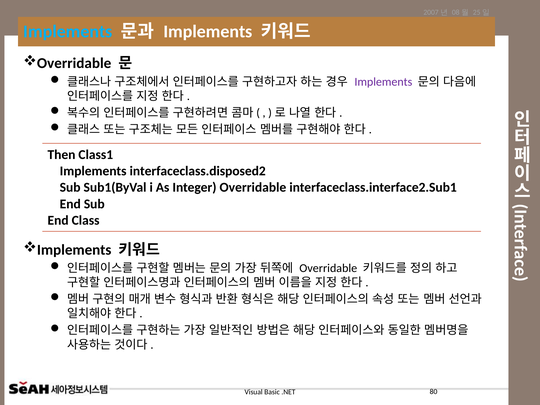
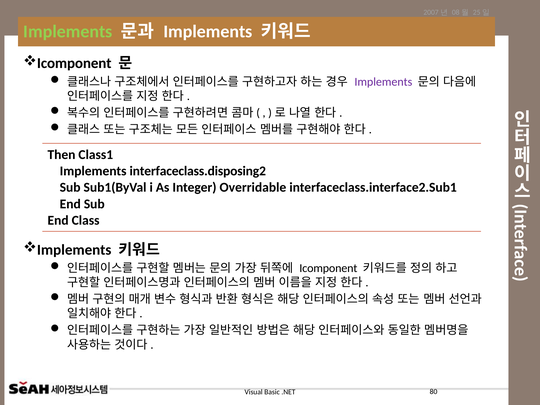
Implements colour: light blue -> light green (68, 32)
Overridable: Overridable -> Icomponent (74, 63)
interfaceclass.disposed2: interfaceclass.disposed2 -> interfaceclass.disposing2 (198, 171)
Overridable: Overridable -> Icomponent (328, 268)
